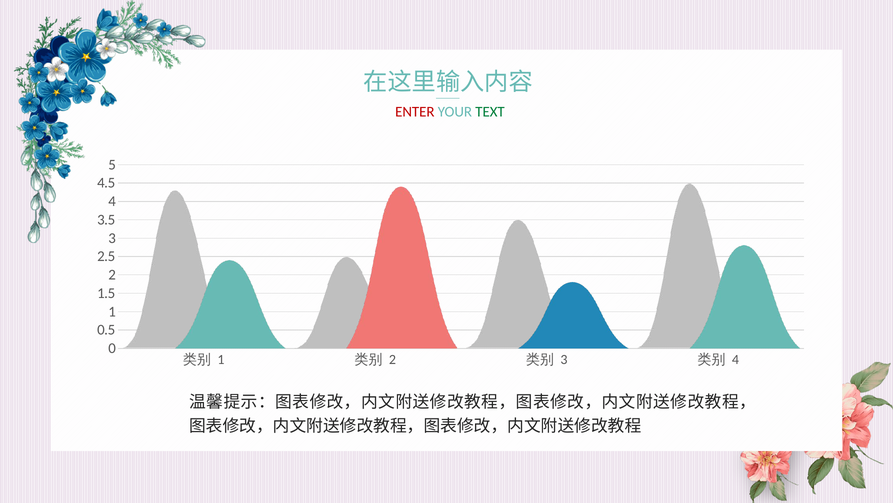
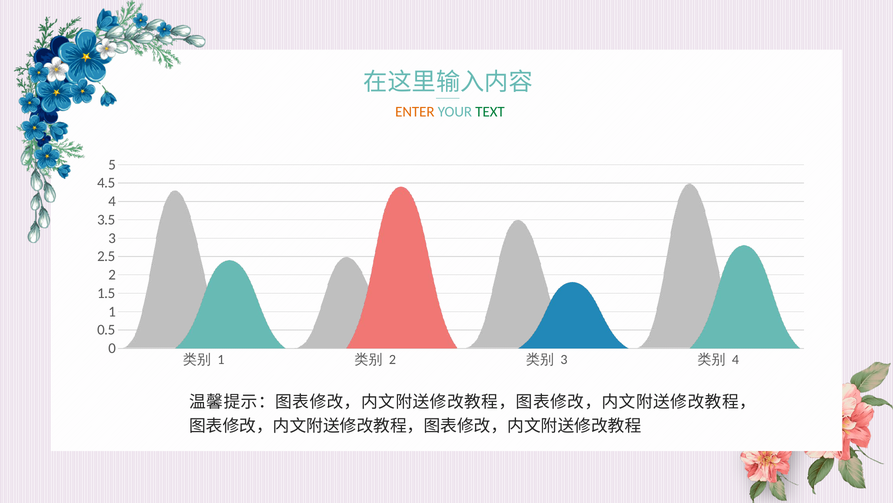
ENTER colour: red -> orange (415, 112)
